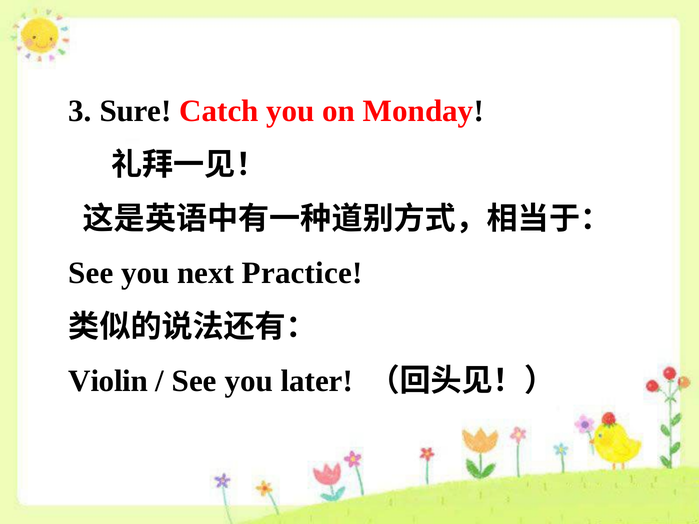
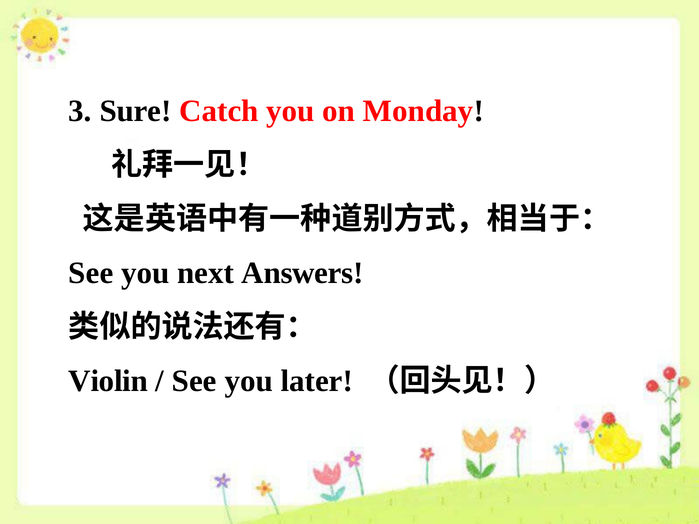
Practice: Practice -> Answers (303, 273)
